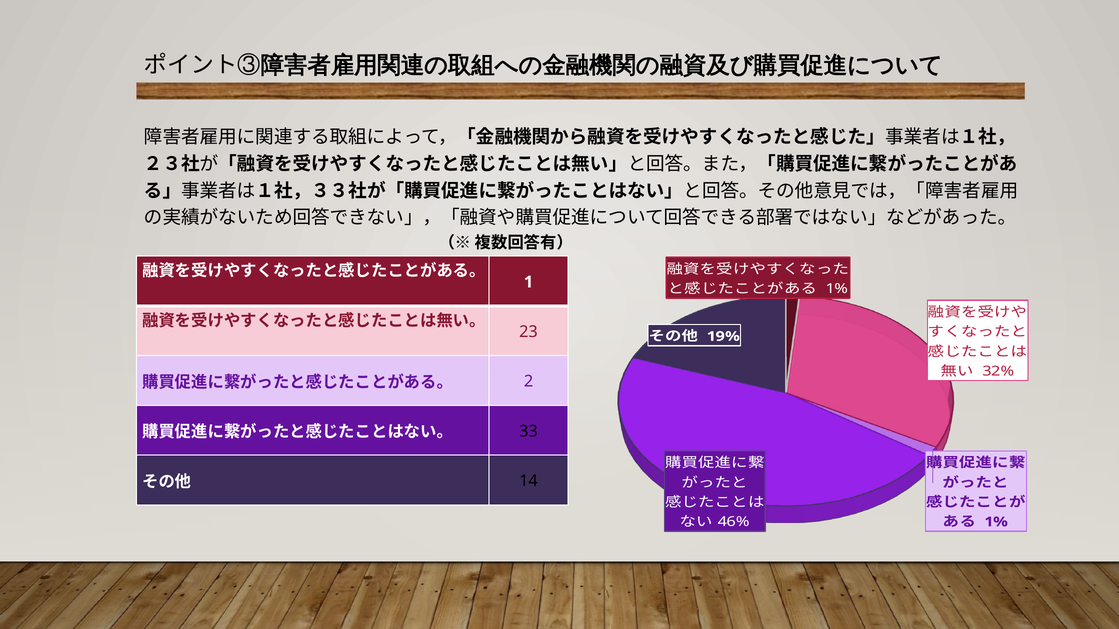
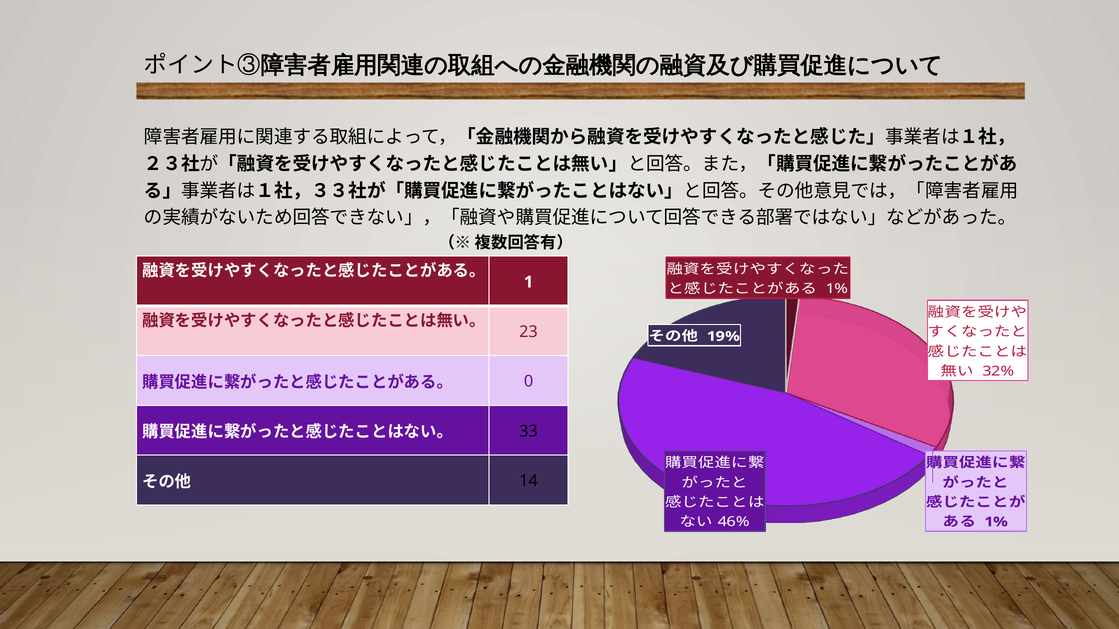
2: 2 -> 0 (529, 382)
